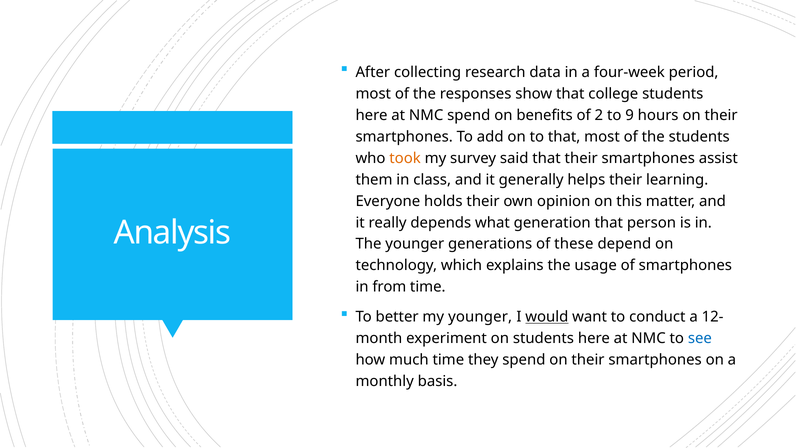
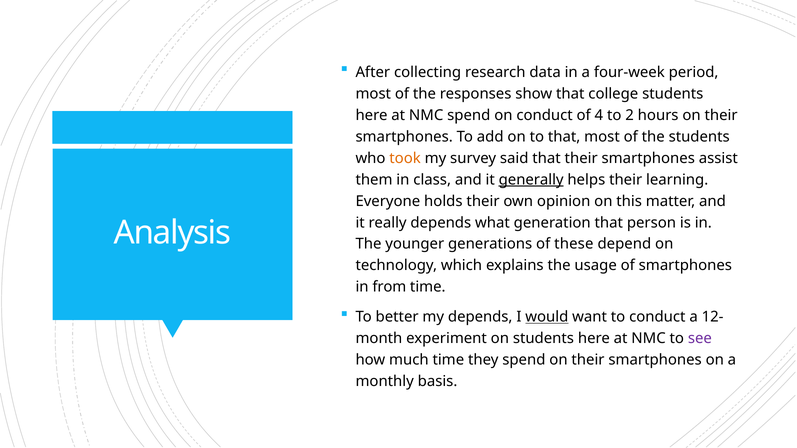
on benefits: benefits -> conduct (545, 115)
2: 2 -> 4 (599, 115)
9: 9 -> 2 (630, 115)
generally underline: none -> present (531, 180)
my younger: younger -> depends (480, 317)
see colour: blue -> purple (700, 339)
